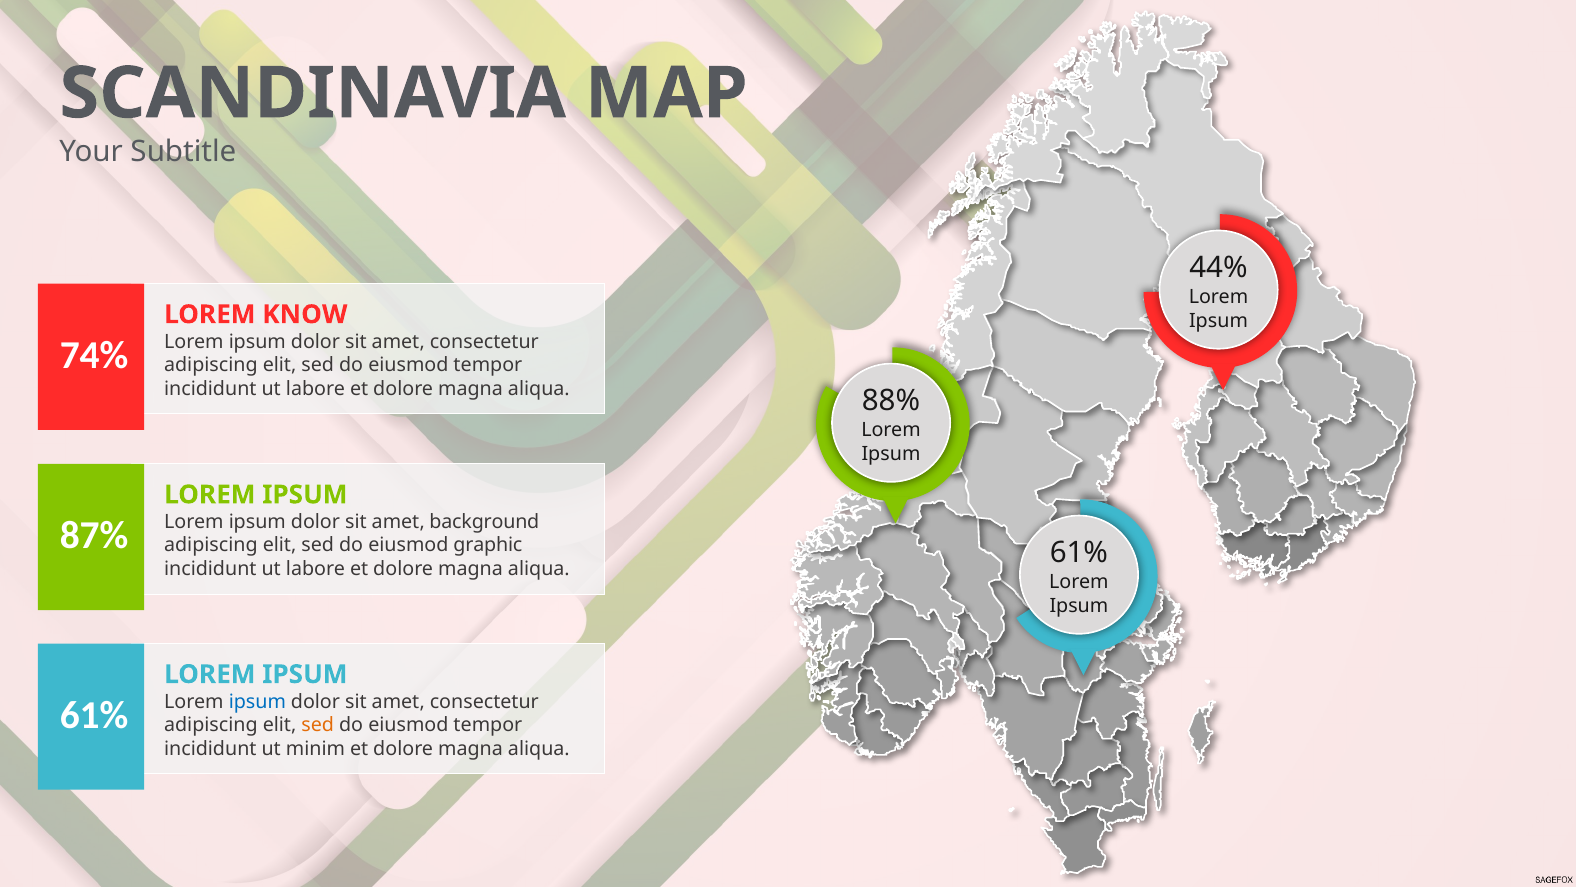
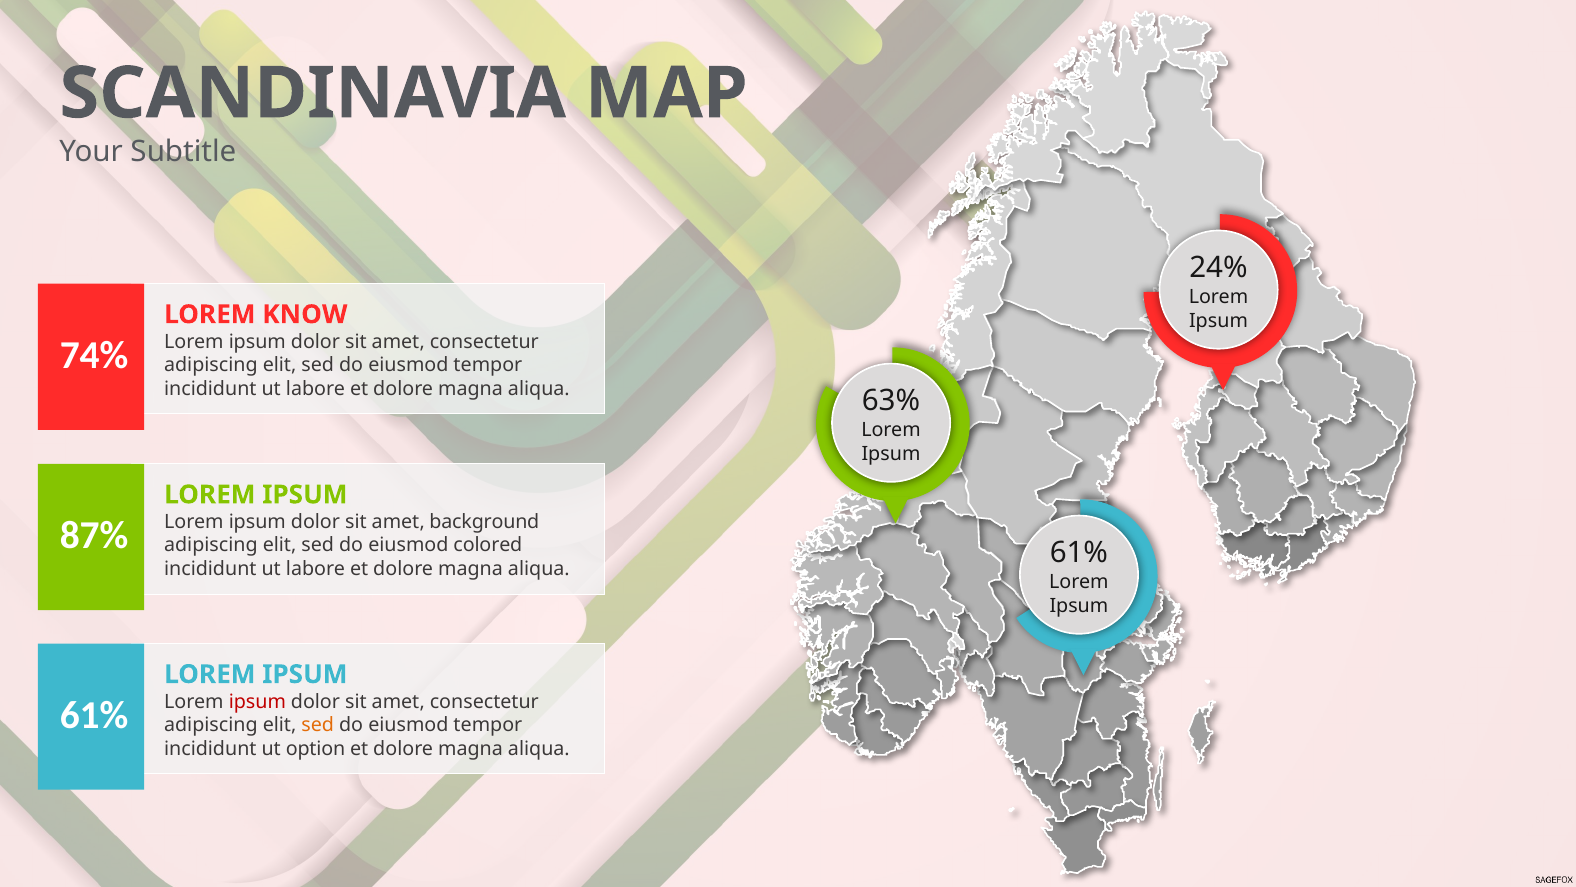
44%: 44% -> 24% (1219, 268)
88%: 88% -> 63% (891, 401)
graphic: graphic -> colored (488, 545)
ipsum colour: blue -> red (257, 701)
minim: minim -> option (316, 748)
